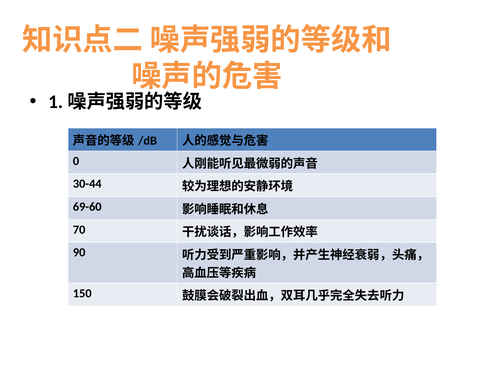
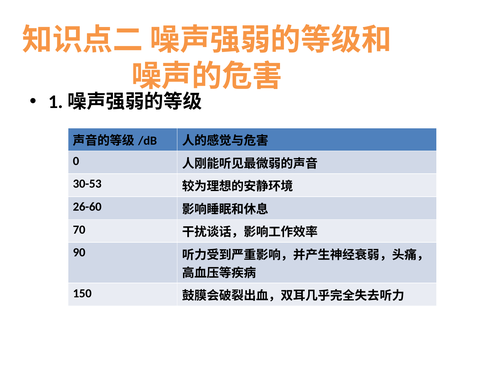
30-44: 30-44 -> 30-53 (87, 184)
69-60: 69-60 -> 26-60 (87, 206)
